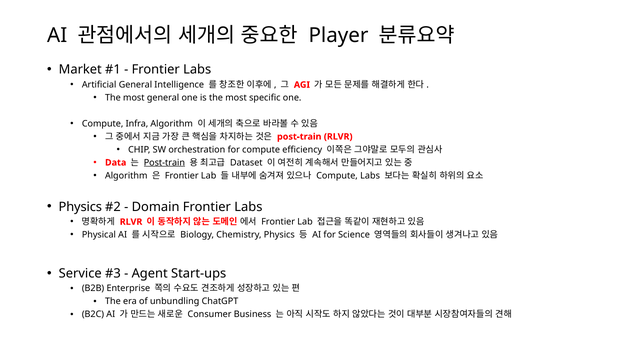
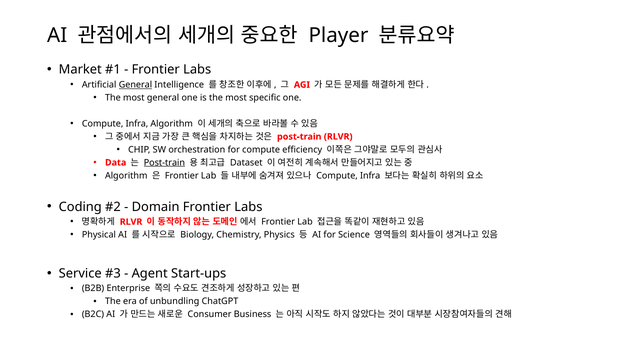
General underline: none -> present (135, 85)
Labs: Labs -> Infra (370, 175)
Physics: Physics -> Coding (80, 207)
